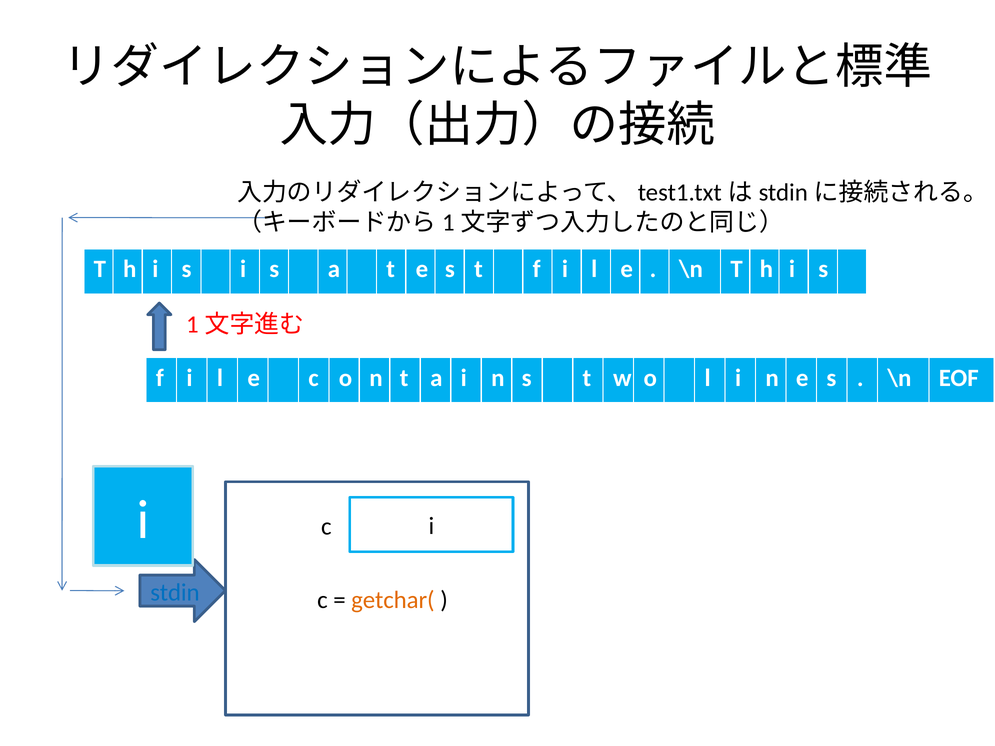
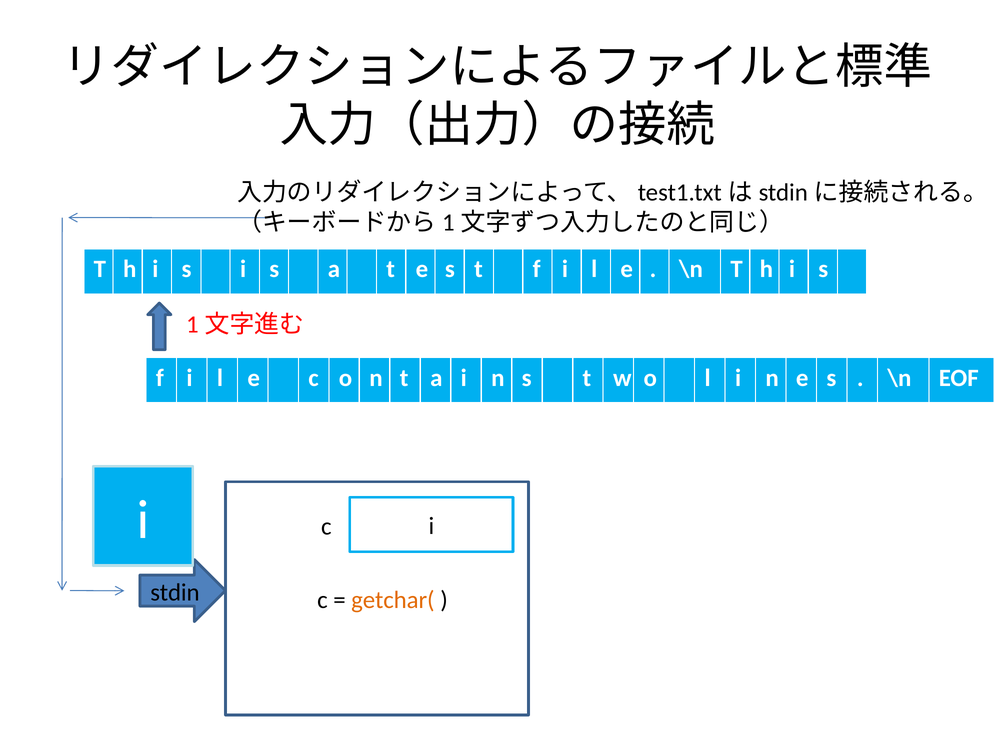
stdin colour: blue -> black (175, 593)
